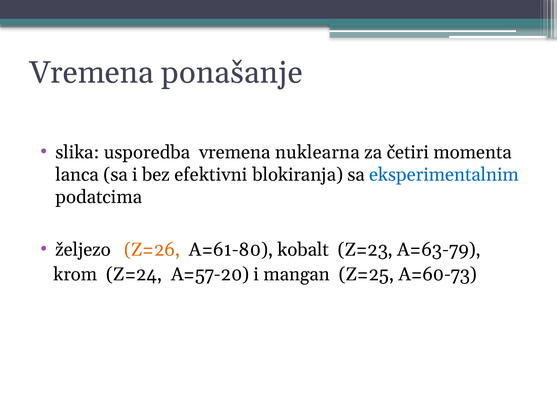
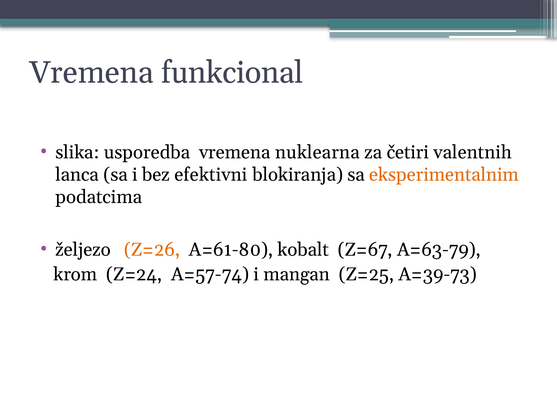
ponašanje: ponašanje -> funkcional (232, 72)
momenta: momenta -> valentnih (473, 152)
eksperimentalnim colour: blue -> orange (444, 174)
Z=23: Z=23 -> Z=67 (365, 250)
A=57-20: A=57-20 -> A=57-74 (210, 274)
A=60-73: A=60-73 -> A=39-73 (438, 274)
